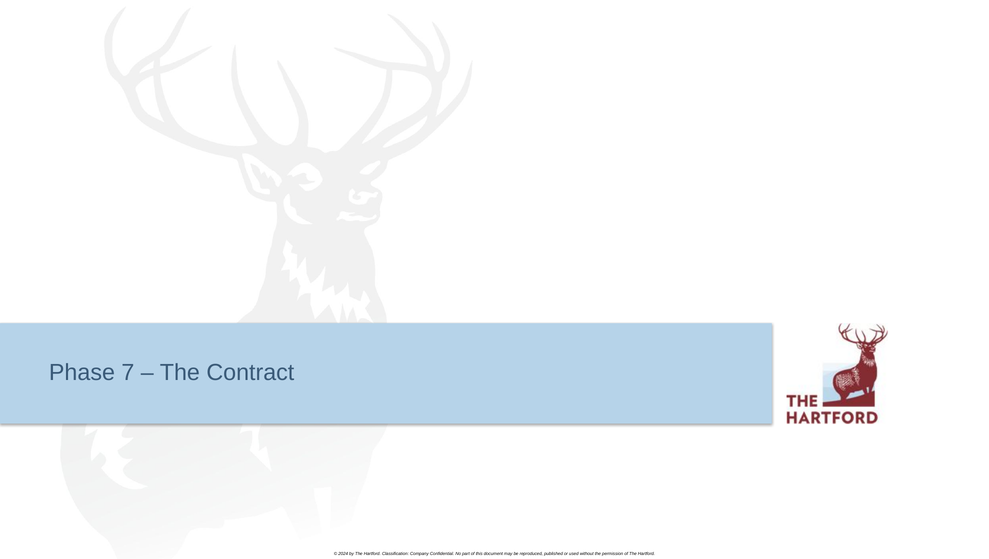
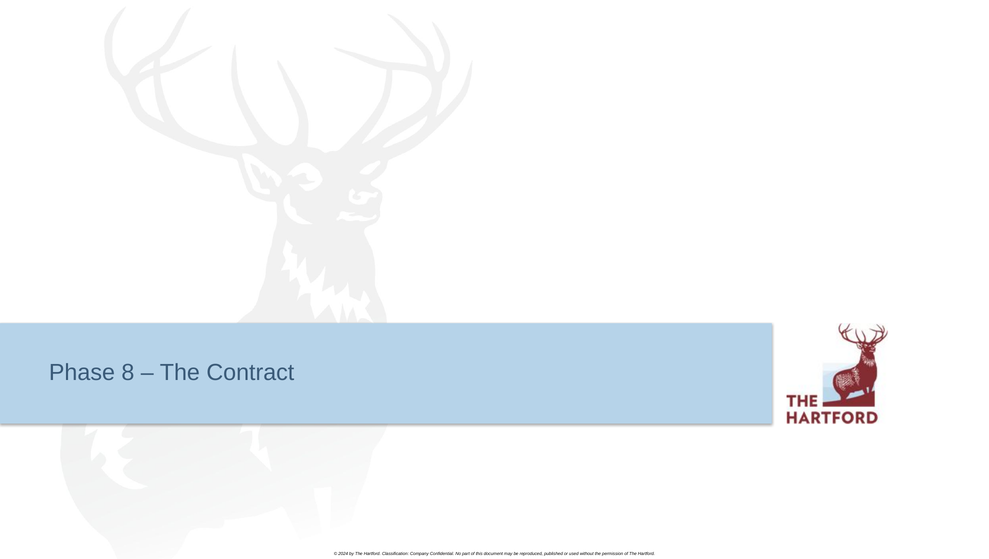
7: 7 -> 8 (128, 373)
